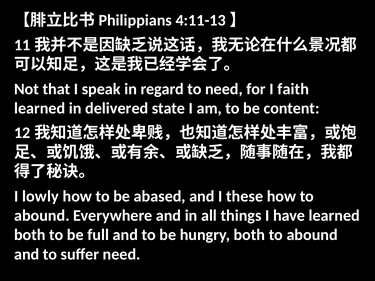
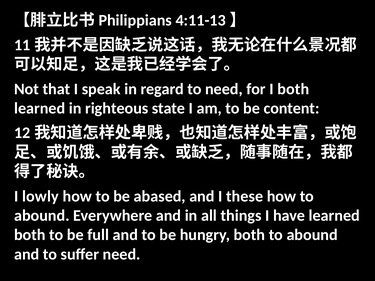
I faith: faith -> both (293, 89)
delivered: delivered -> righteous (117, 108)
